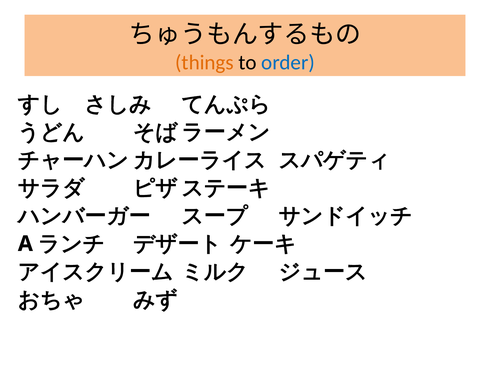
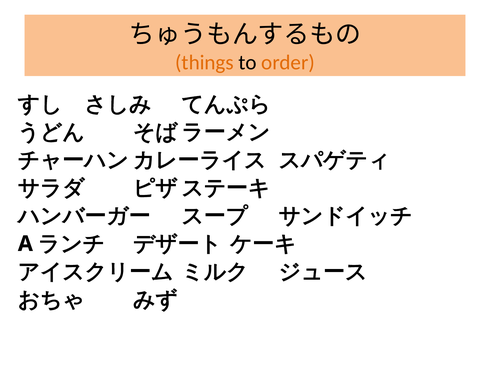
order colour: blue -> orange (288, 62)
